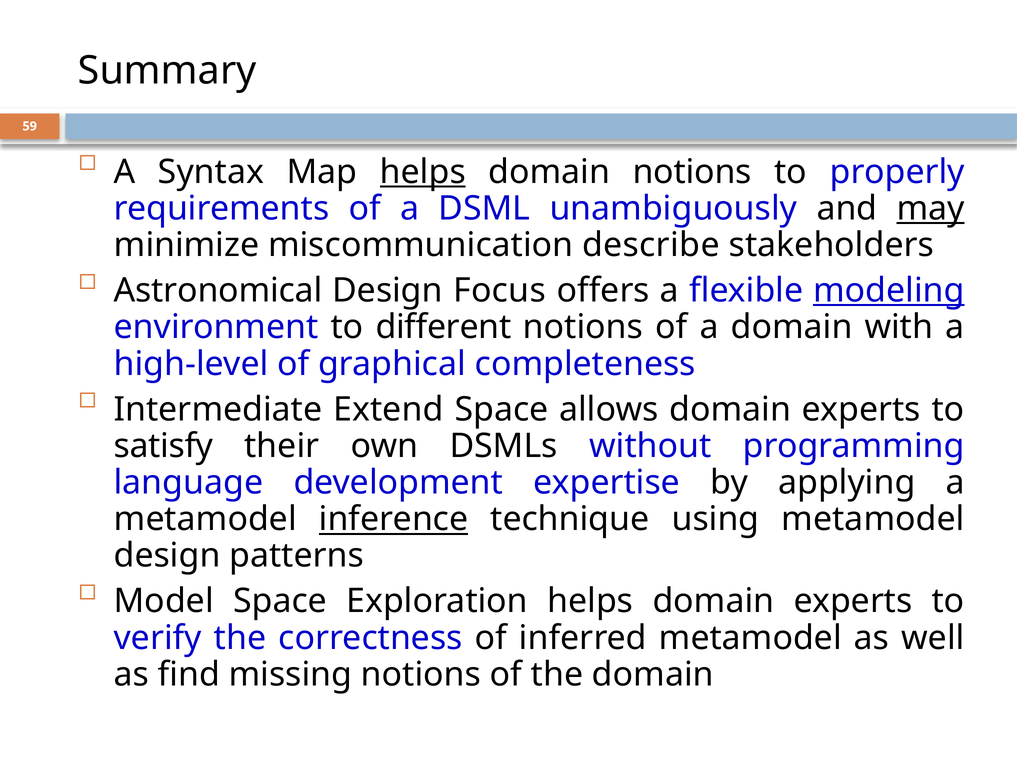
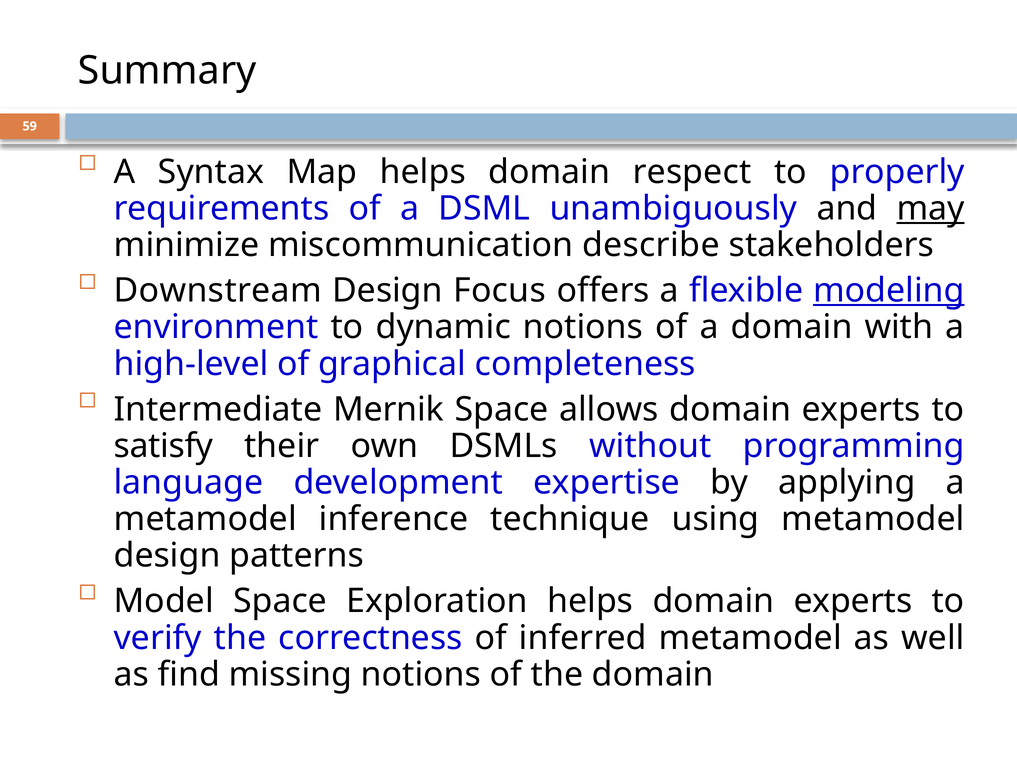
helps underline: present -> none (423, 172)
domain notions: notions -> respect (692, 172)
Astronomical: Astronomical -> Downstream (218, 291)
different: different -> dynamic (443, 327)
Extend: Extend -> Mernik (388, 409)
inference underline: present -> none (394, 519)
